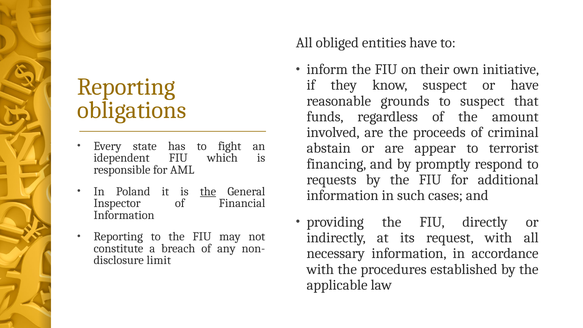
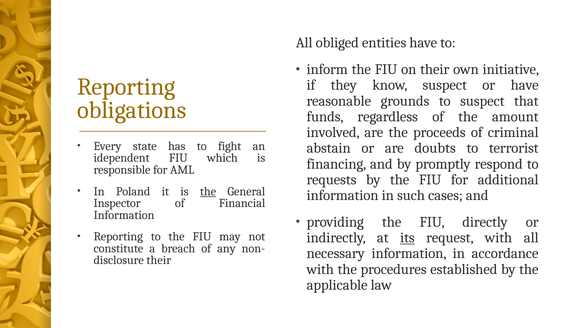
appear: appear -> doubts (435, 148)
its underline: none -> present (407, 238)
limit: limit -> their (159, 260)
